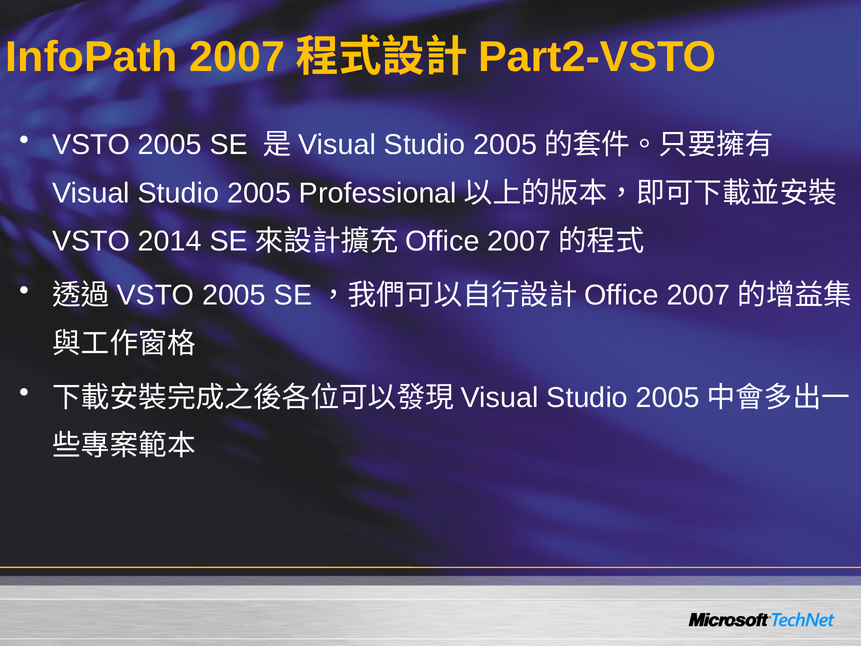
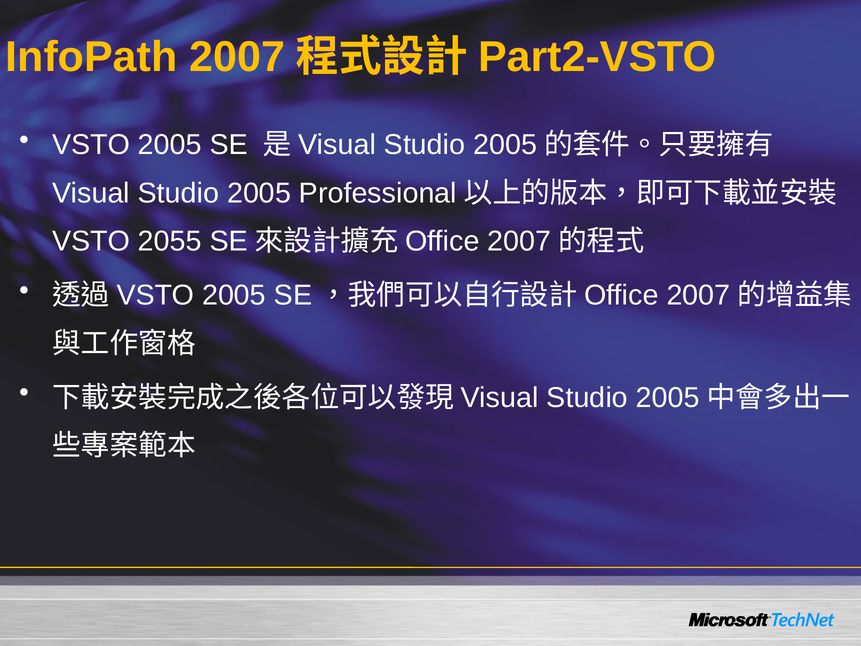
2014: 2014 -> 2055 (170, 241)
